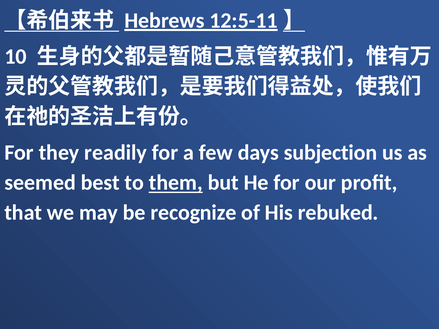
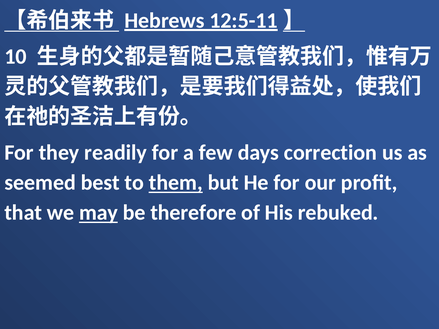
subjection: subjection -> correction (330, 153)
may underline: none -> present (98, 213)
recognize: recognize -> therefore (193, 213)
